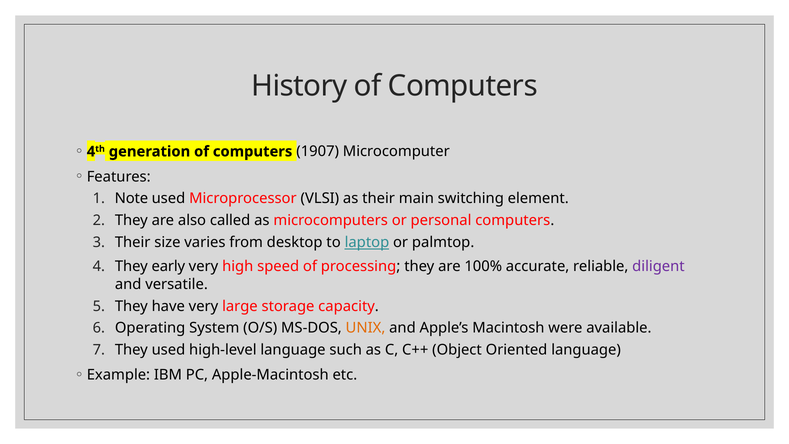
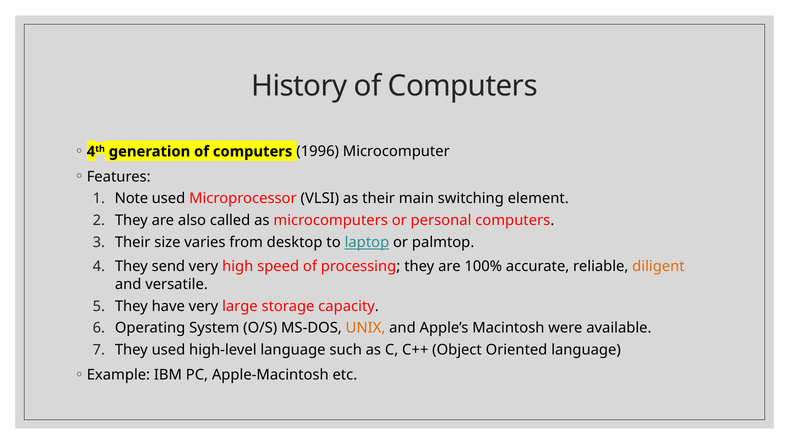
1907: 1907 -> 1996 (318, 151)
early: early -> send (168, 266)
diligent colour: purple -> orange (658, 266)
